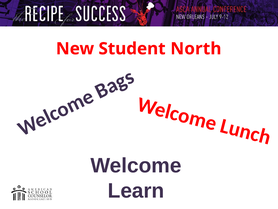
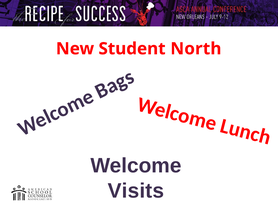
Learn: Learn -> Visits (136, 190)
